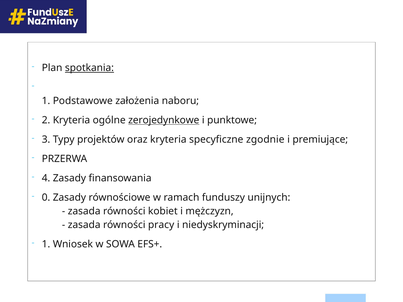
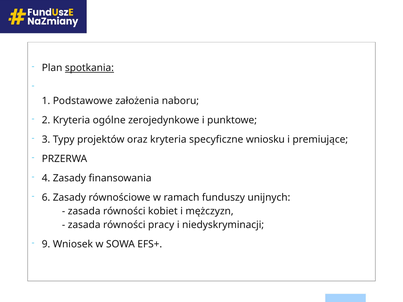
zerojedynkowe underline: present -> none (164, 120)
zgodnie: zgodnie -> wniosku (265, 140)
0: 0 -> 6 (46, 198)
1: 1 -> 9 (46, 244)
